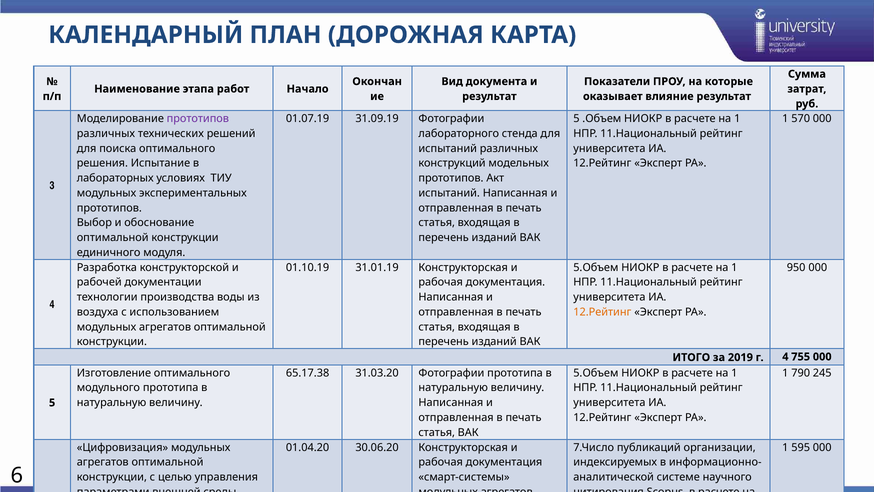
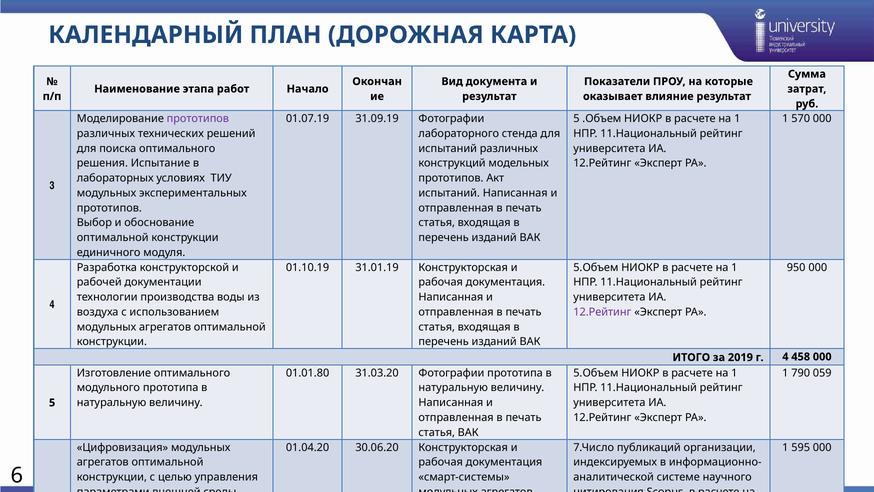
12.Рейтинг colour: orange -> purple (602, 312)
755: 755 -> 458 (801, 357)
65.17.38: 65.17.38 -> 01.01.80 (308, 373)
245: 245 -> 059 (822, 373)
